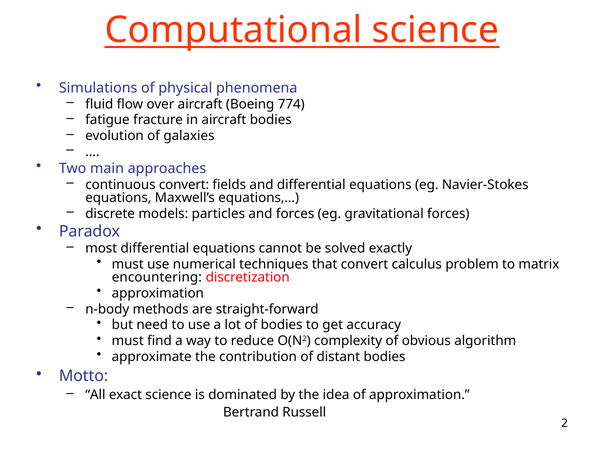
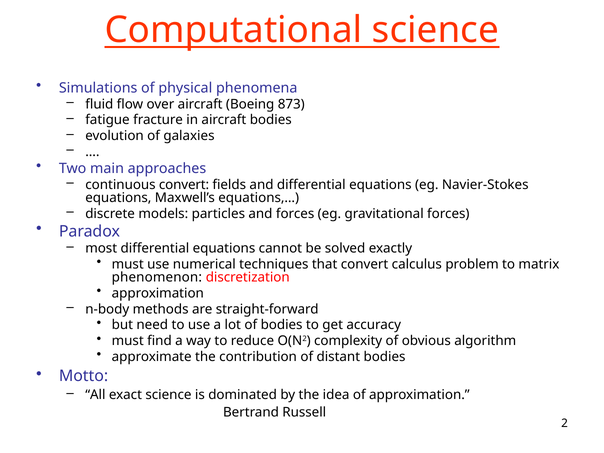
774: 774 -> 873 (291, 104)
encountering: encountering -> phenomenon (157, 277)
